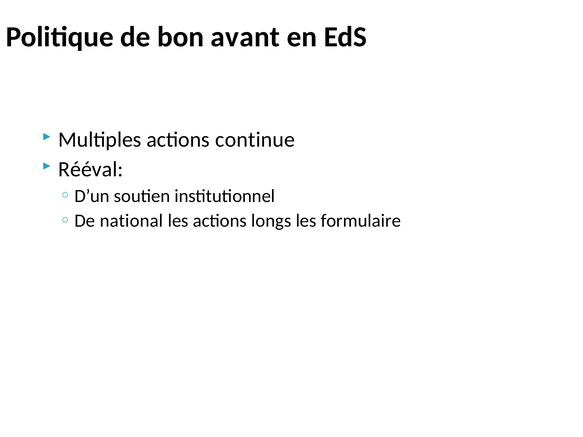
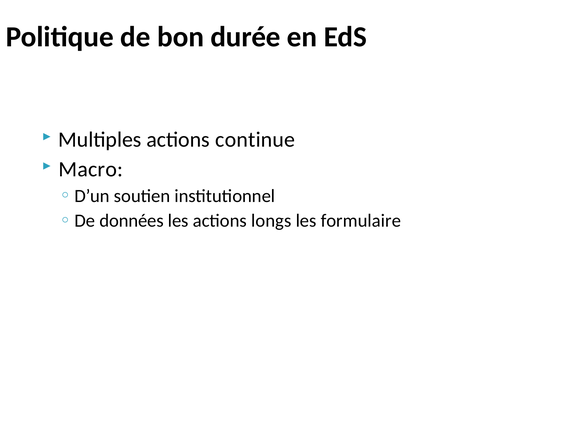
avant: avant -> durée (246, 37)
Rééval: Rééval -> Macro (91, 169)
national: national -> données (132, 221)
